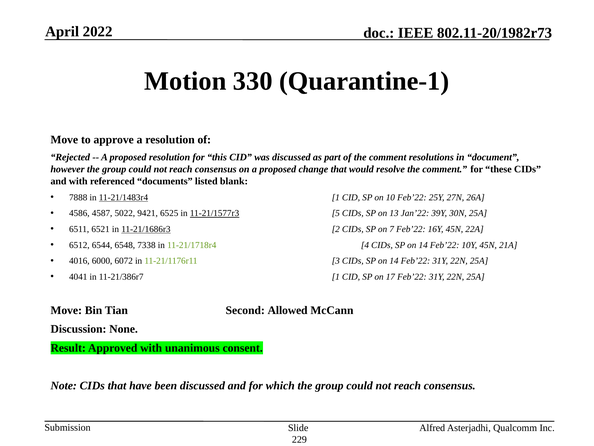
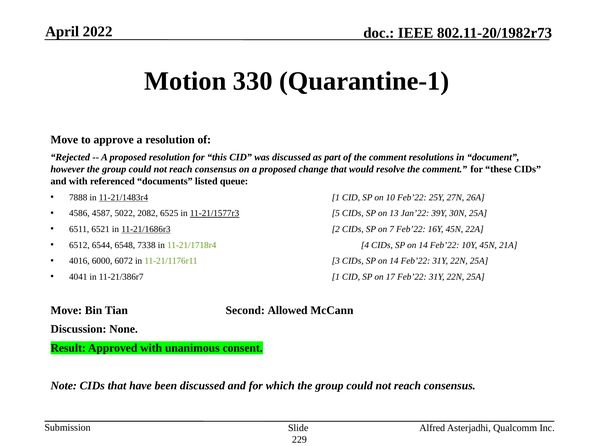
blank: blank -> queue (234, 181)
9421: 9421 -> 2082 (148, 213)
